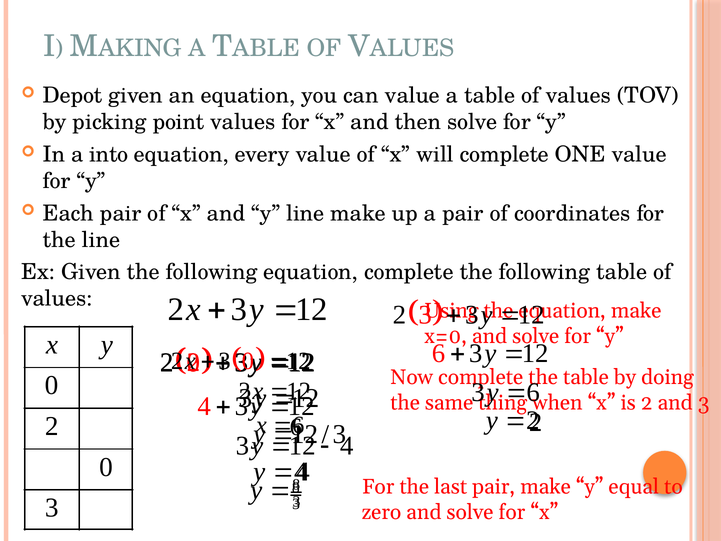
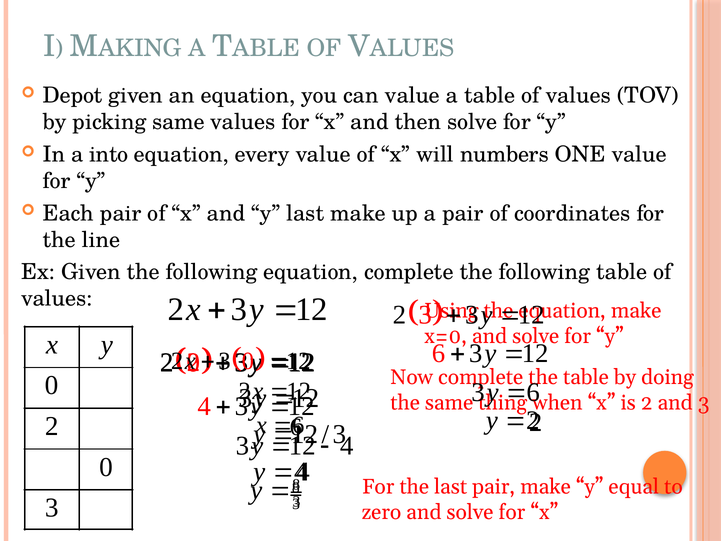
picking point: point -> same (179, 122)
will complete: complete -> numbers (504, 154)
y line: line -> last (305, 213)
